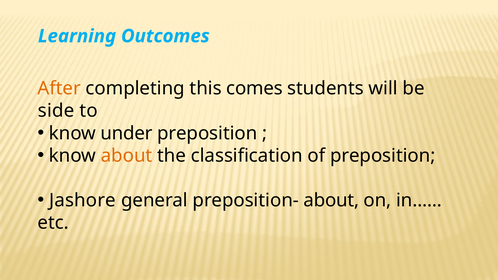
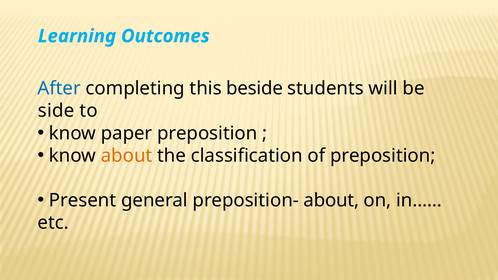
After colour: orange -> blue (59, 88)
comes: comes -> beside (255, 88)
under: under -> paper (127, 133)
Jashore: Jashore -> Present (83, 200)
